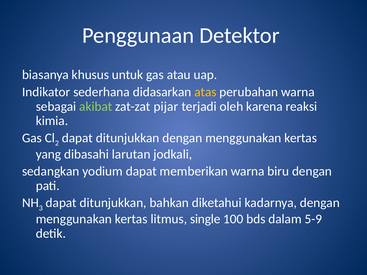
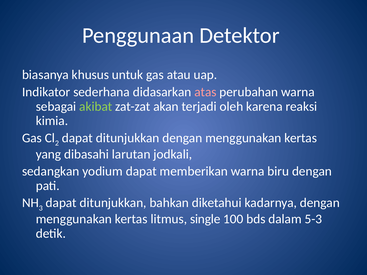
atas colour: yellow -> pink (205, 92)
pijar: pijar -> akan (166, 106)
5-9: 5-9 -> 5-3 (313, 219)
